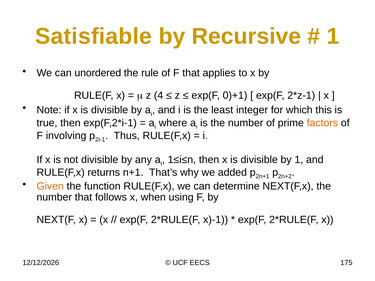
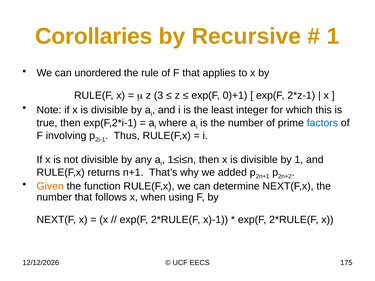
Satisfiable: Satisfiable -> Corollaries (94, 36)
4: 4 -> 3 (159, 96)
factors colour: orange -> blue (322, 123)
